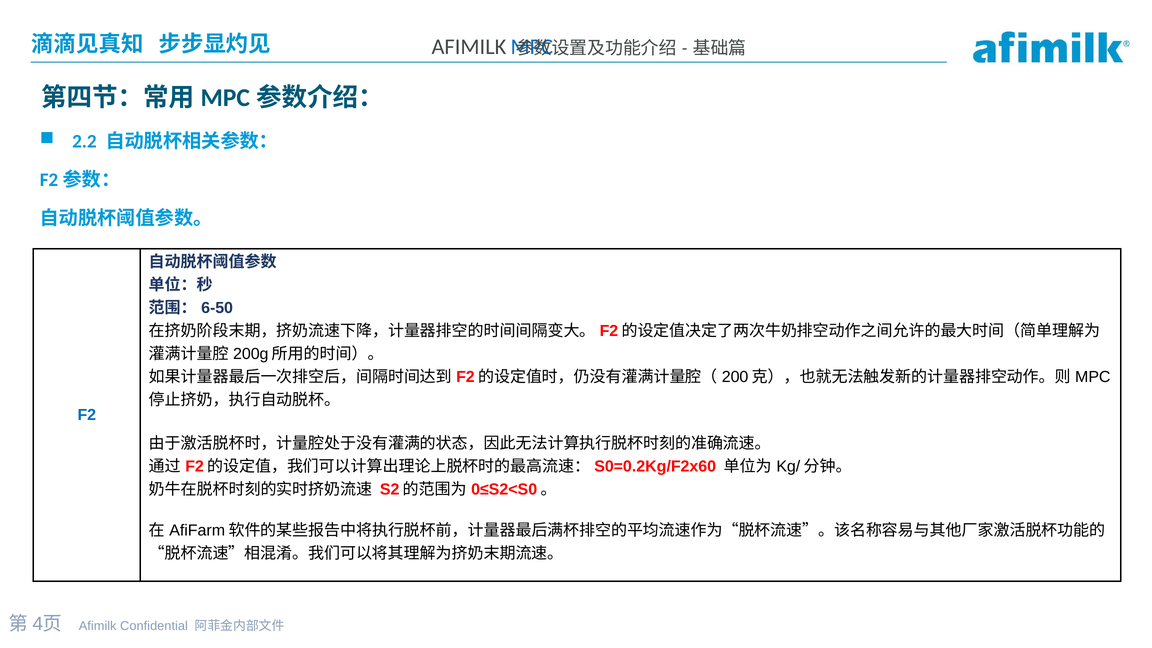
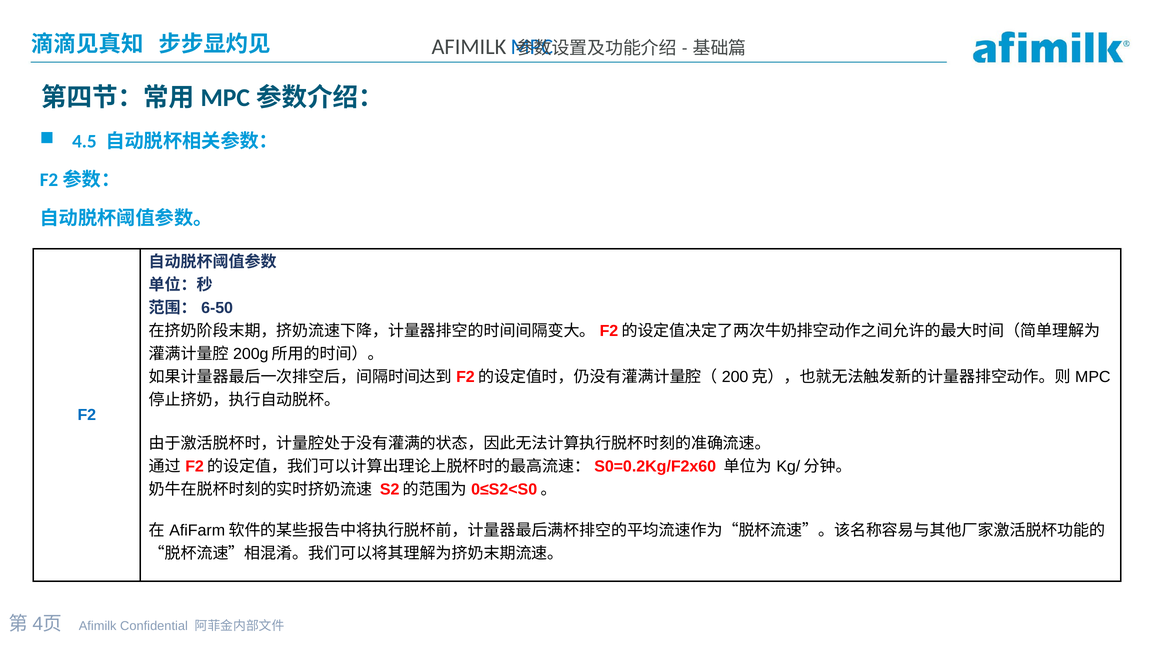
2.2: 2.2 -> 4.5 (84, 142)
